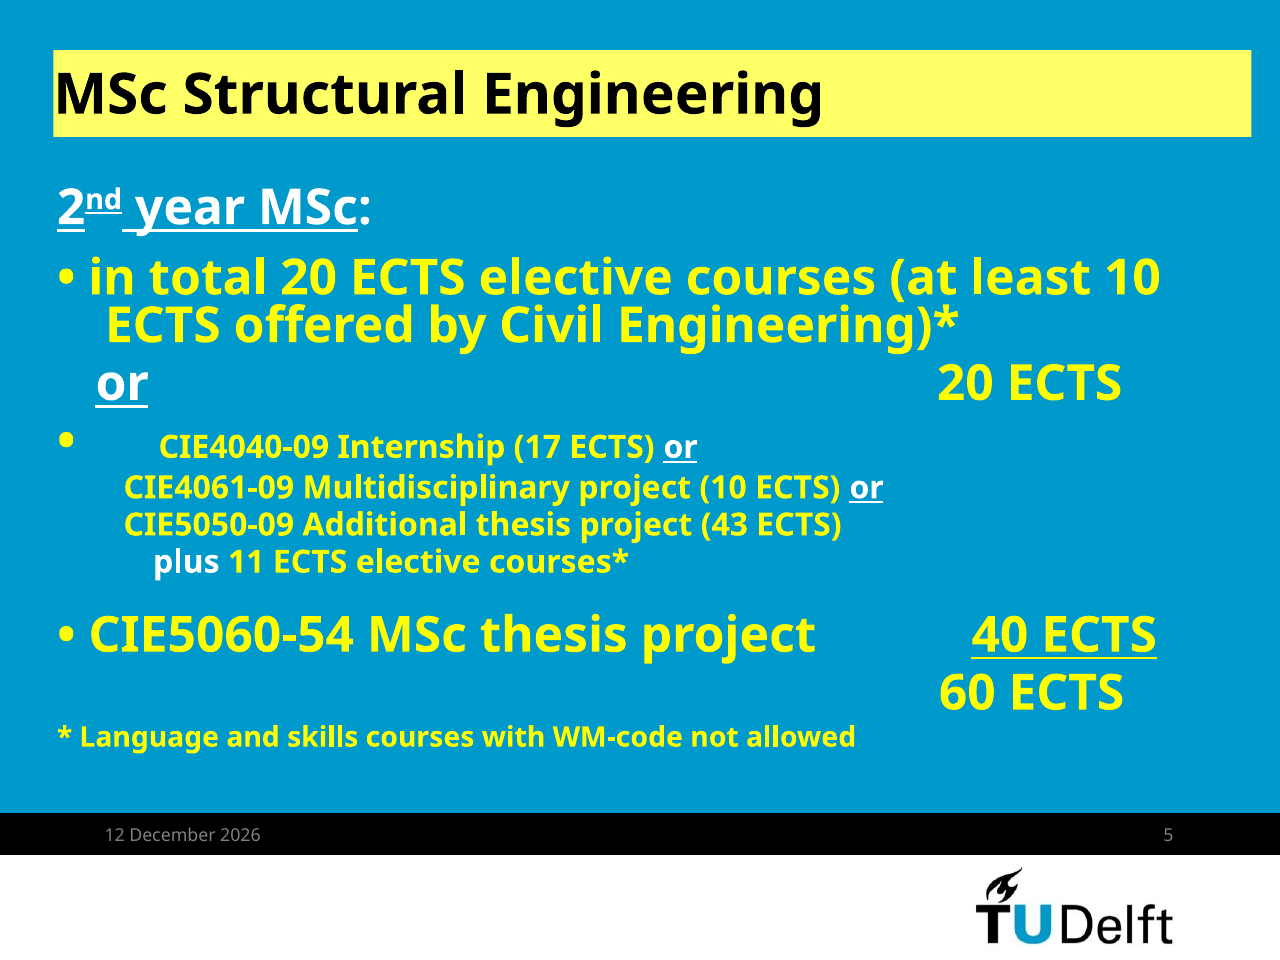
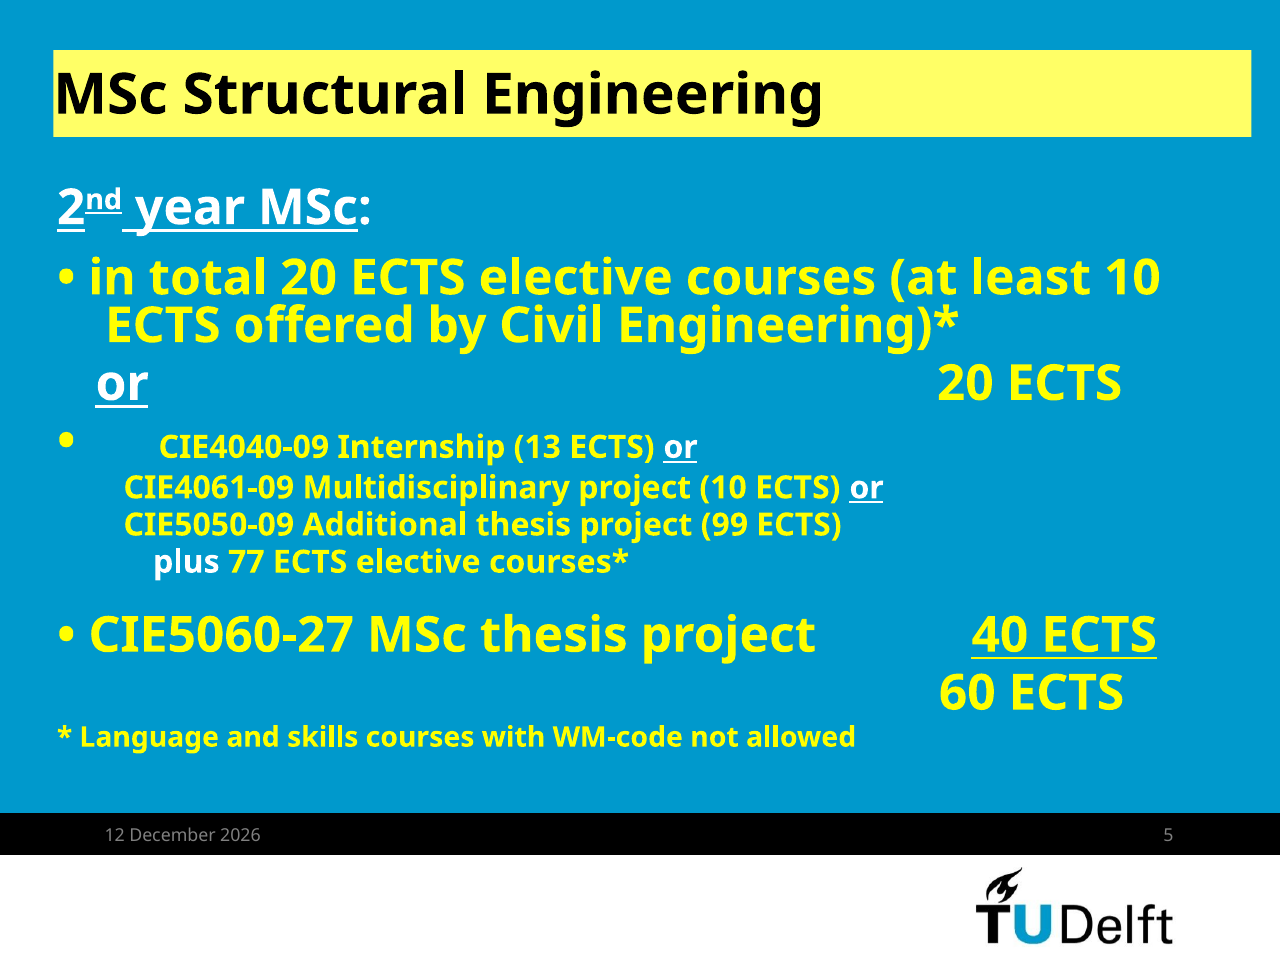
17: 17 -> 13 (537, 447)
43: 43 -> 99 (724, 525)
11: 11 -> 77 (246, 562)
CIE5060-54: CIE5060-54 -> CIE5060-27 (221, 635)
